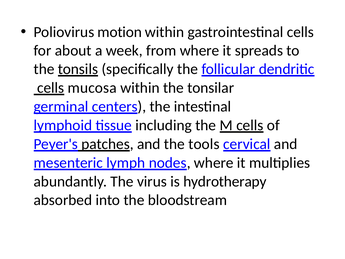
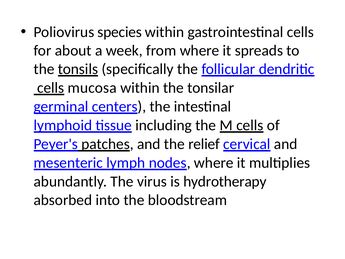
motion: motion -> species (120, 32)
tools: tools -> relief (204, 144)
